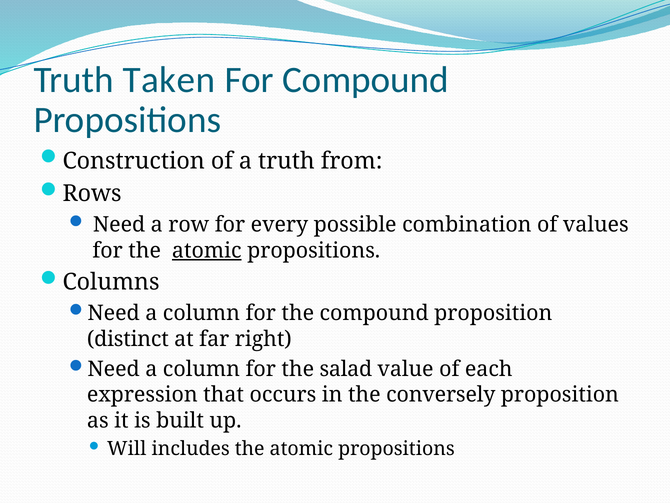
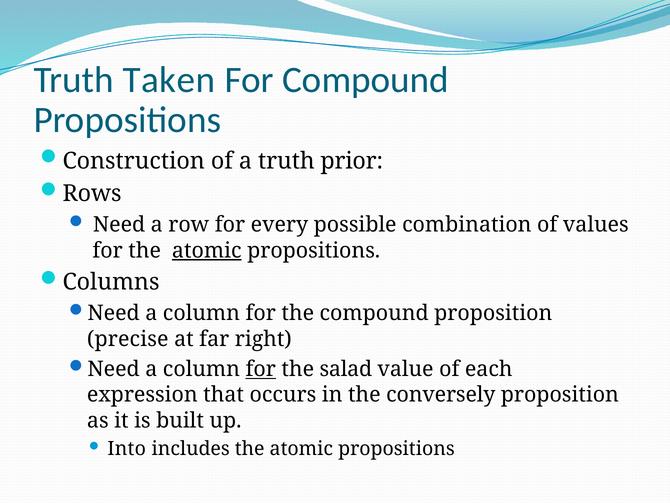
from: from -> prior (352, 161)
distinct: distinct -> precise (128, 339)
for underline: none -> present (261, 369)
Will: Will -> Into (127, 449)
